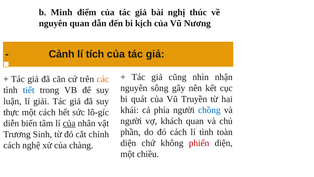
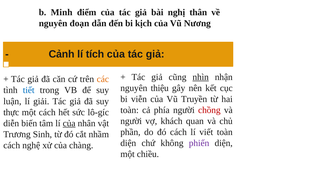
thúc: thúc -> thân (198, 12)
nguyên quan: quan -> đoạn (79, 23)
nhìn underline: none -> present (201, 77)
sông: sông -> thiệu (160, 88)
quát: quát -> viễn (139, 99)
khái: khái -> toàn (130, 110)
chồng colour: blue -> red (209, 110)
lí tình: tình -> viết (206, 132)
chỉnh: chỉnh -> nhầm (99, 134)
phiến colour: red -> purple (199, 143)
